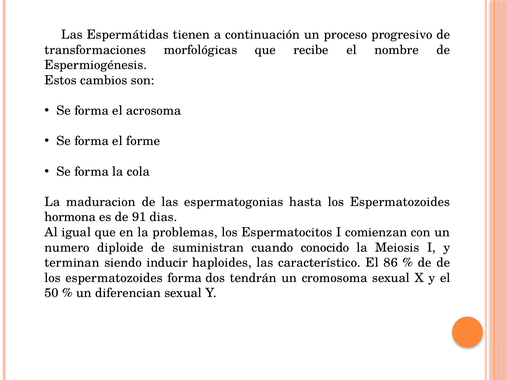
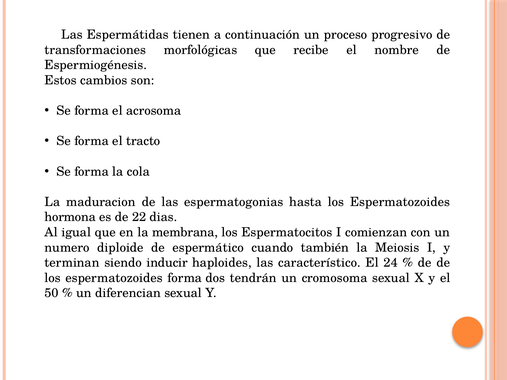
forme: forme -> tracto (143, 141)
91: 91 -> 22 (139, 217)
problemas: problemas -> membrana (185, 232)
suministran: suministran -> espermático (208, 248)
conocido: conocido -> también (325, 248)
86: 86 -> 24 (391, 263)
